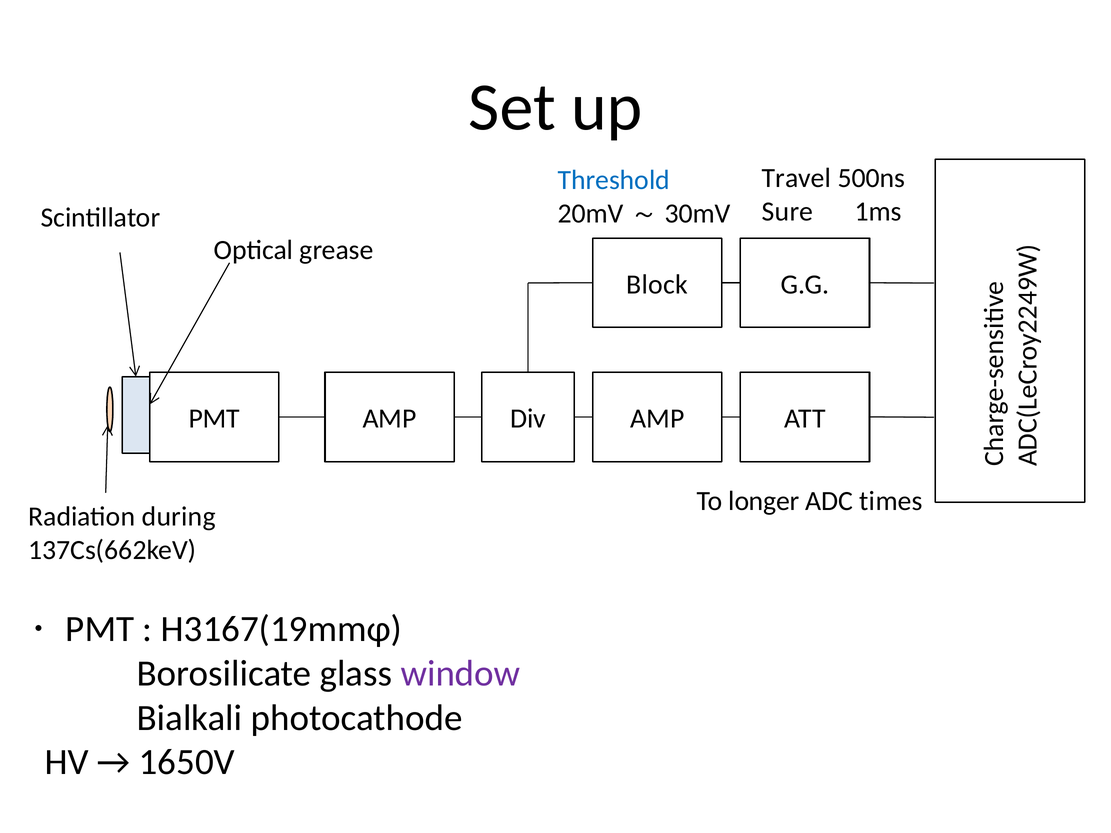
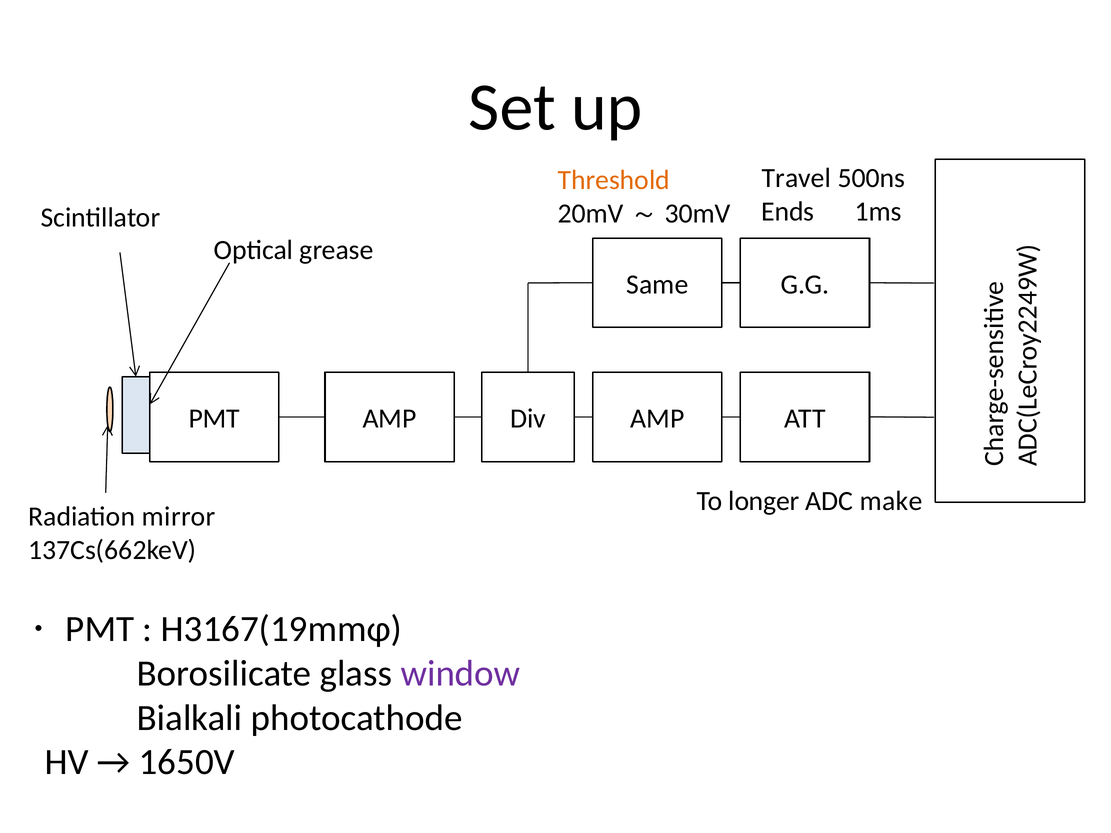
Threshold colour: blue -> orange (614, 180)
Sure: Sure -> Ends (788, 212)
Block: Block -> Same (657, 285)
times: times -> make (891, 501)
during: during -> mirror (179, 517)
